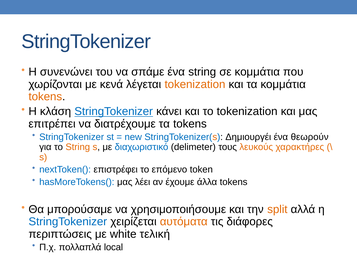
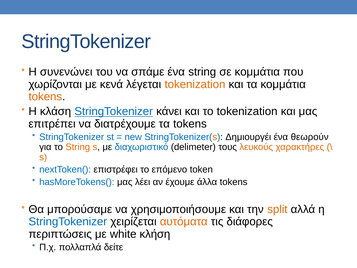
τελική: τελική -> κλήση (155, 234)
local: local -> δείτε (113, 247)
